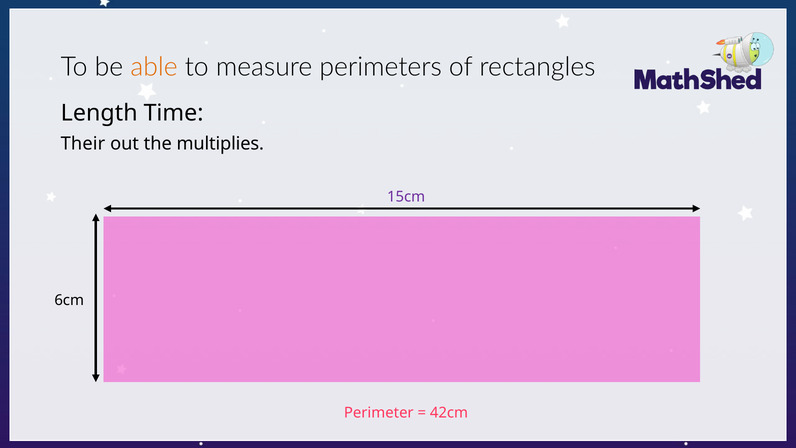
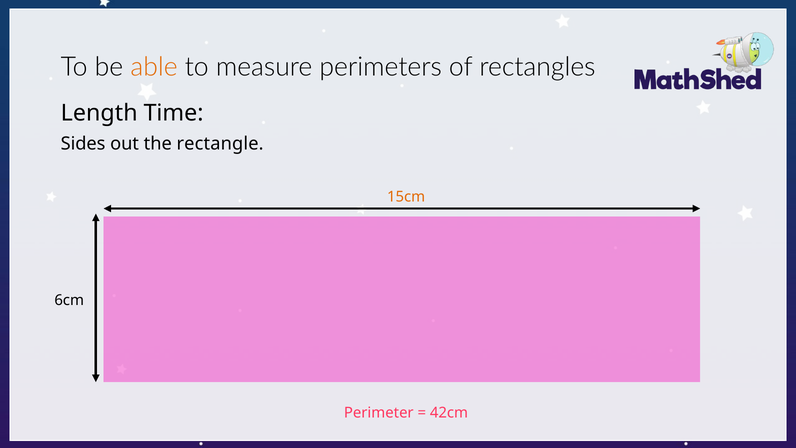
Their: Their -> Sides (83, 144)
multiplies: multiplies -> rectangle (220, 144)
15cm colour: purple -> orange (406, 197)
